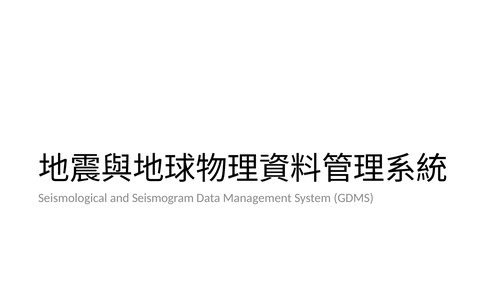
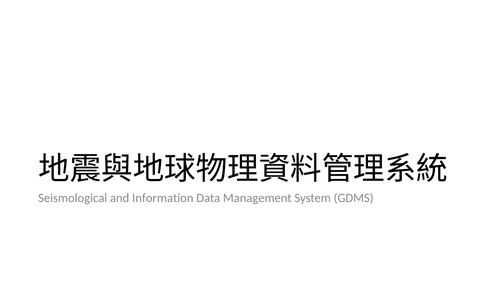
Seismogram: Seismogram -> Information (163, 198)
